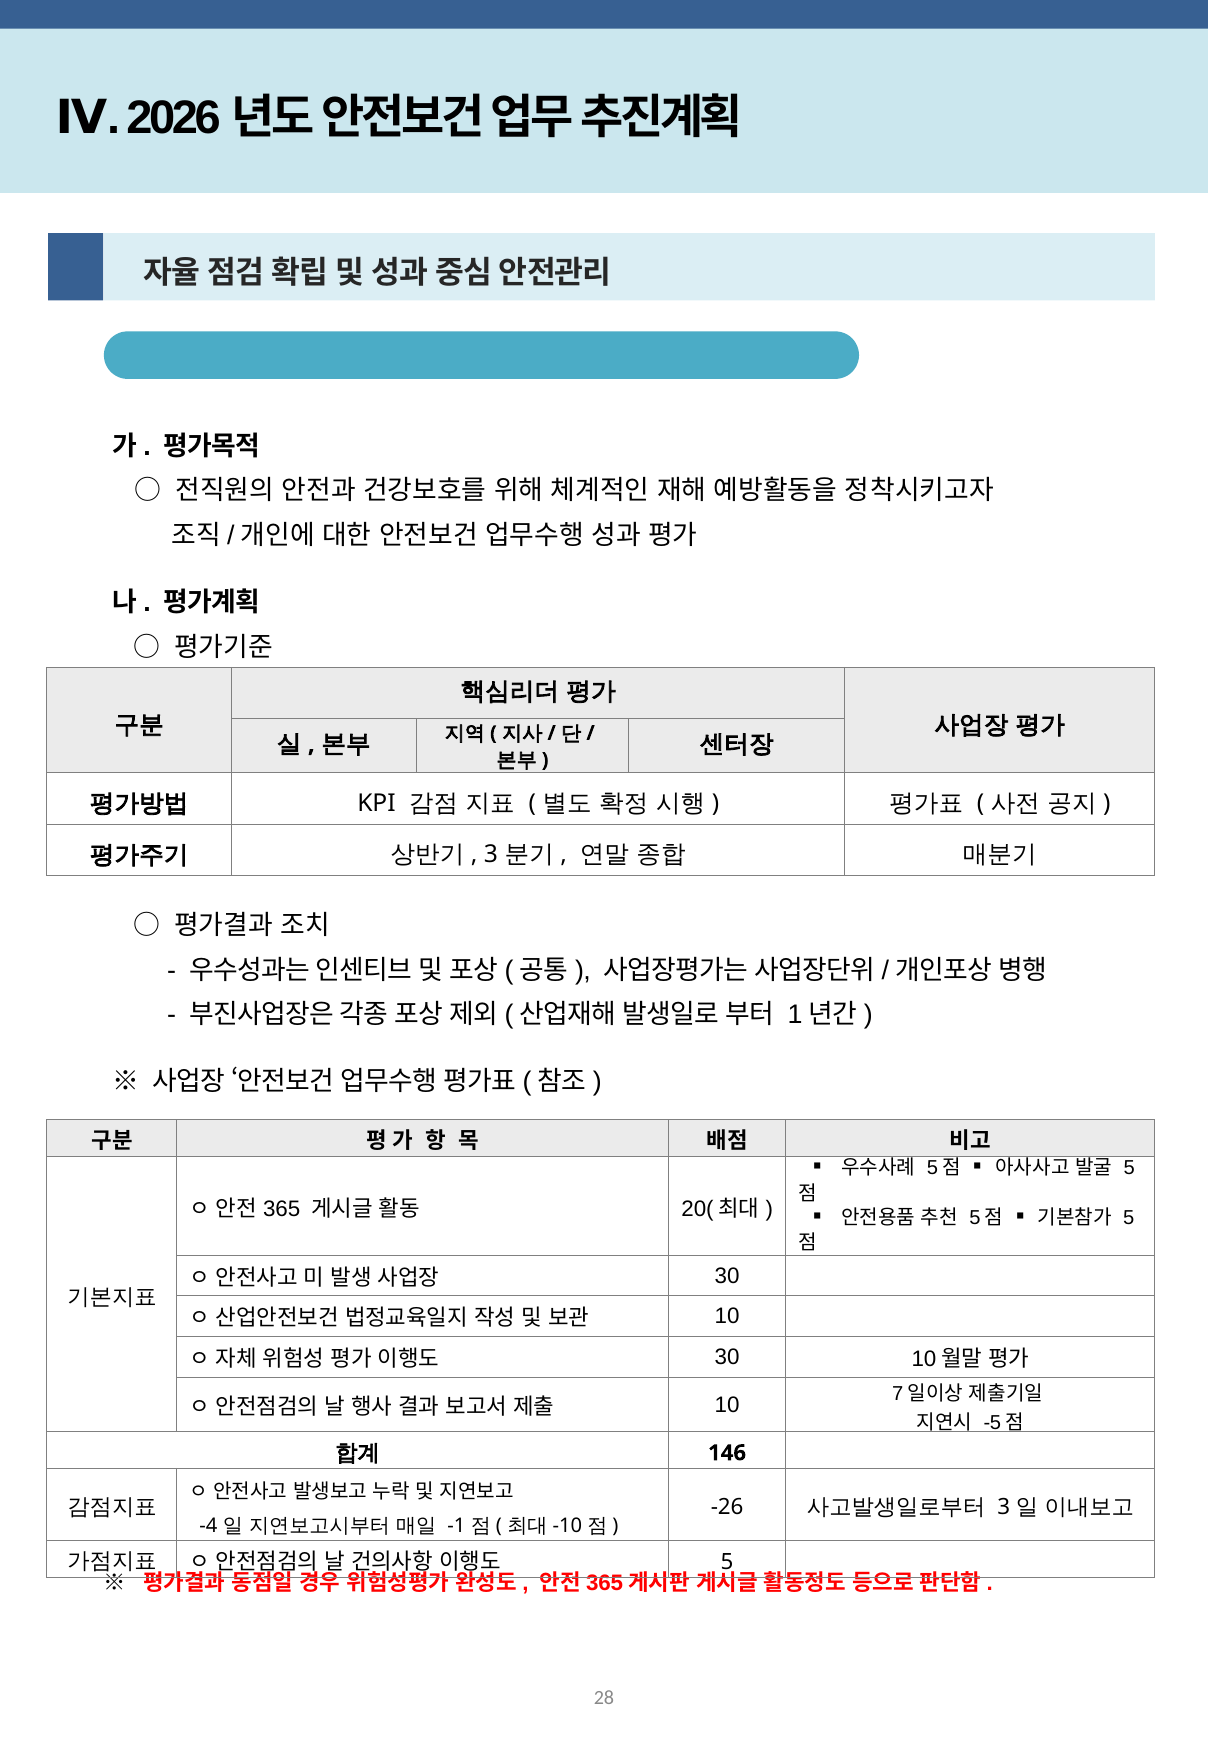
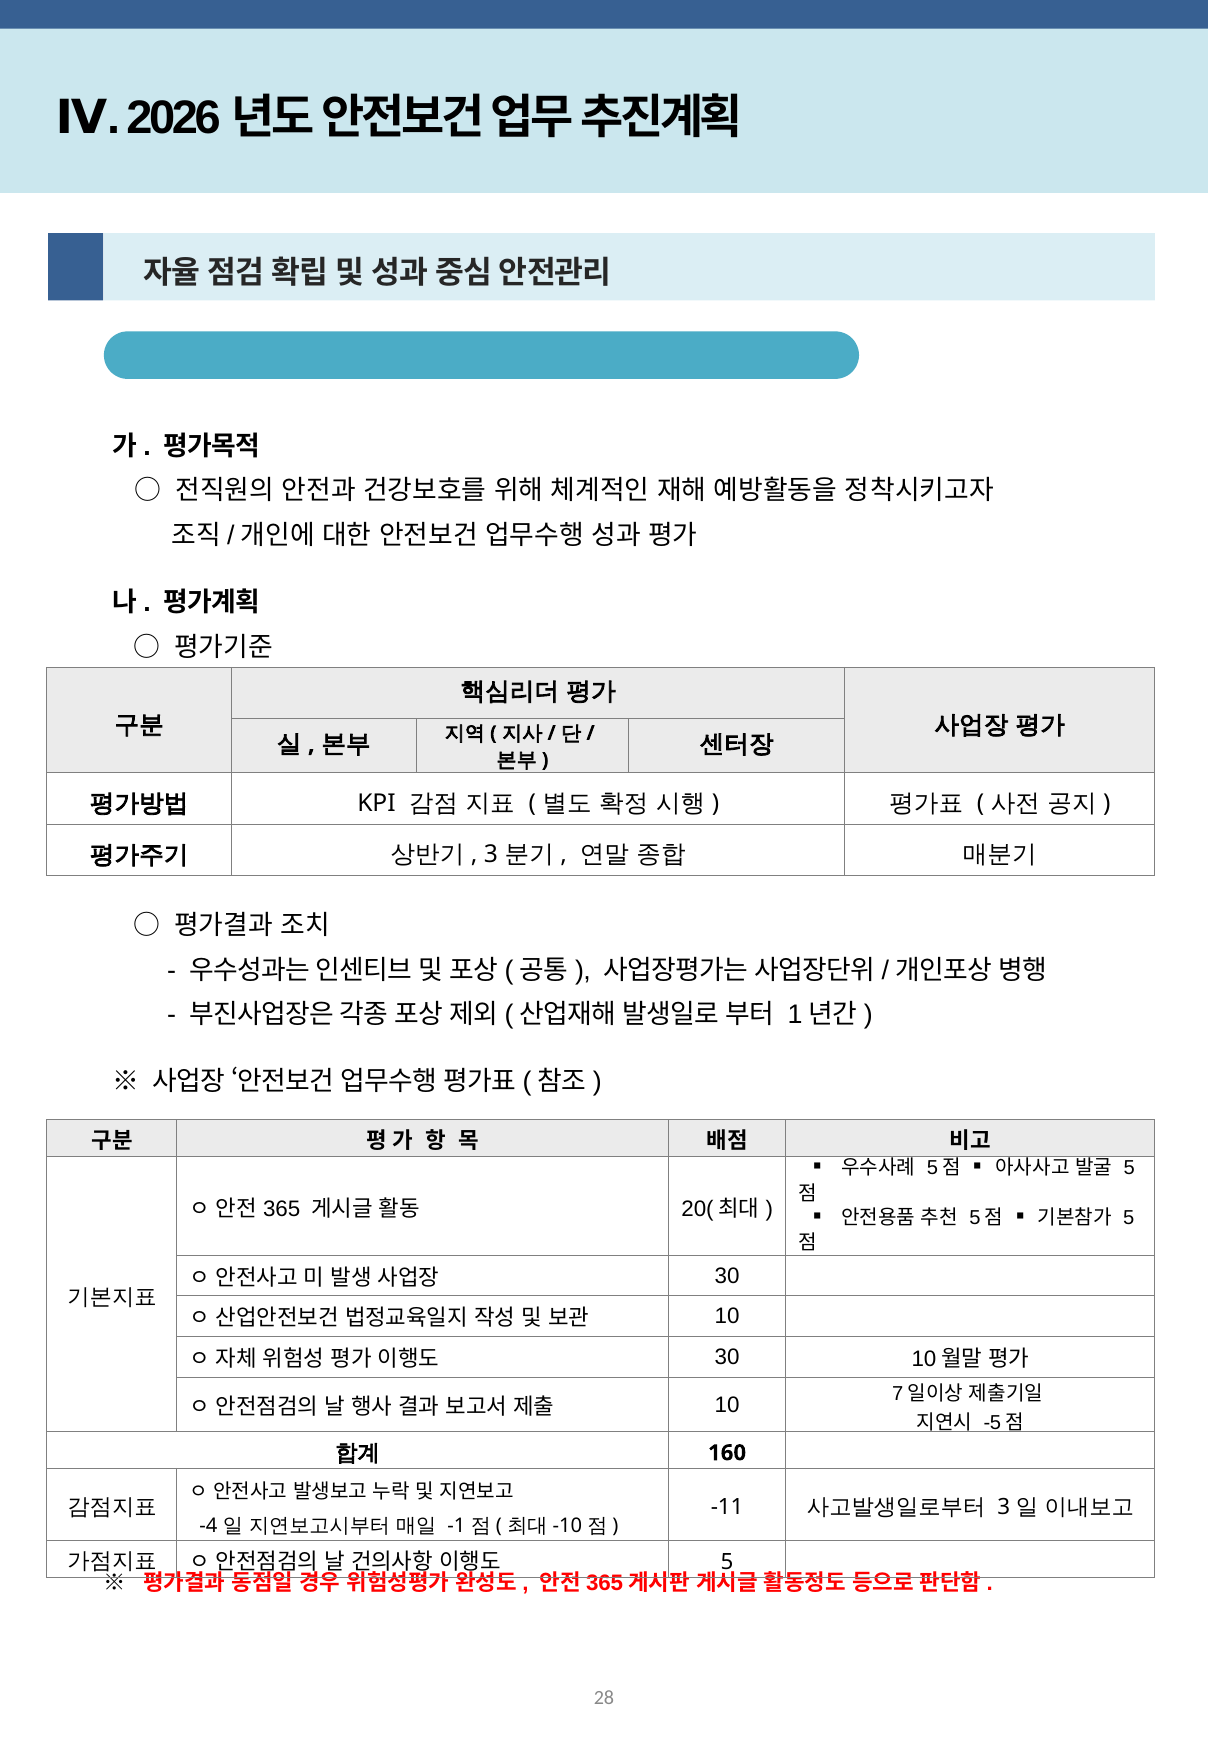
146: 146 -> 160 (727, 1453)
-26: -26 -> -11 (727, 1507)
